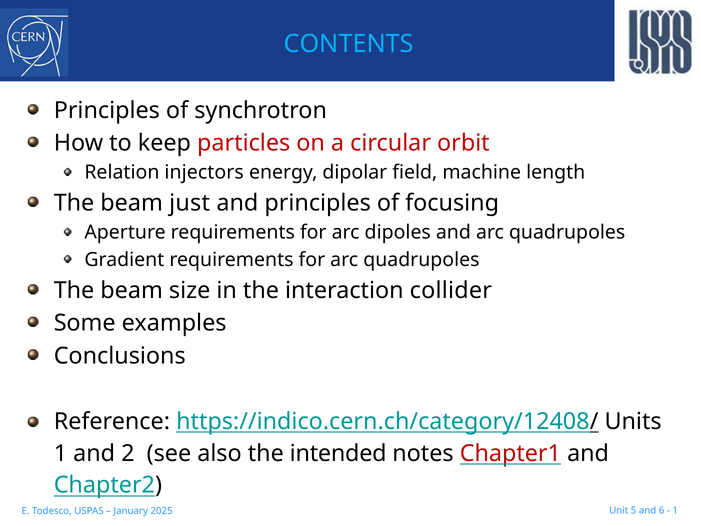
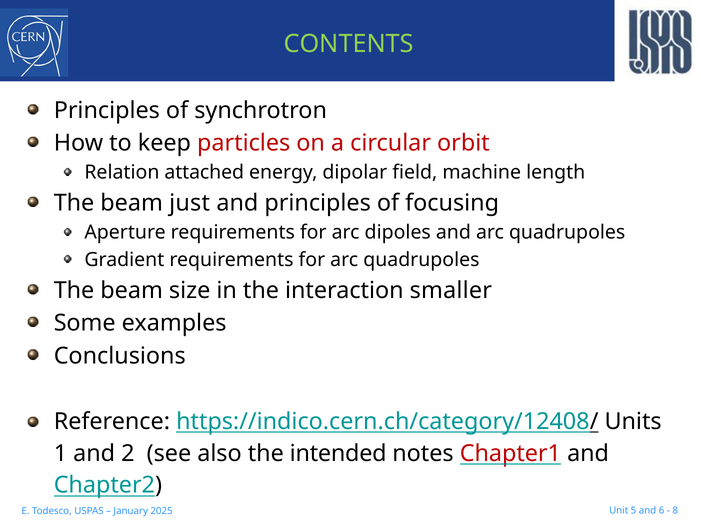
CONTENTS colour: light blue -> light green (349, 44)
injectors: injectors -> attached (204, 172)
collider: collider -> smaller (451, 290)
1: 1 -> 8 (675, 510)
